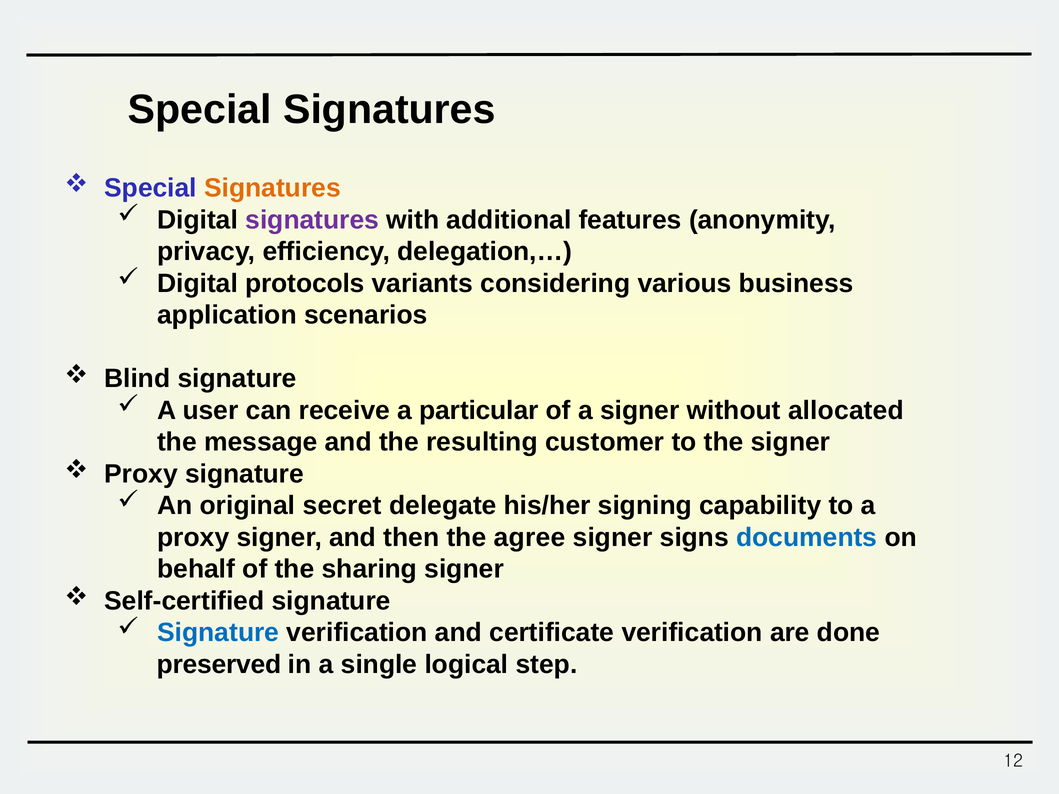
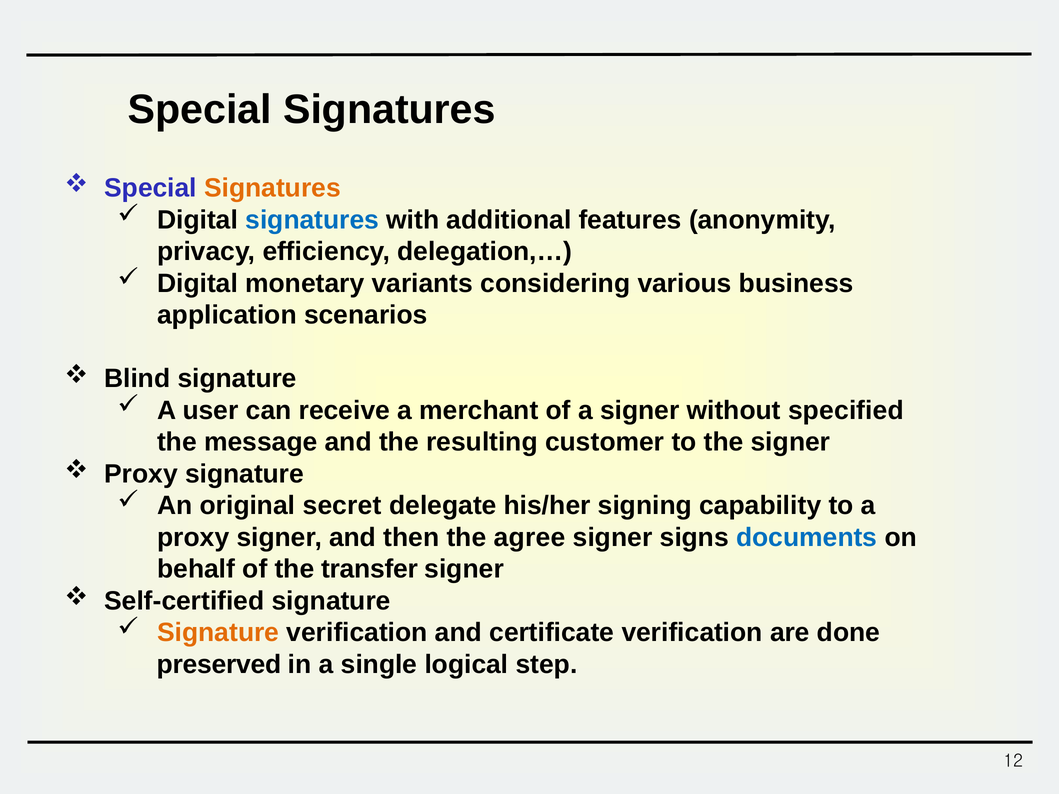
signatures colour: purple -> blue (312, 220)
protocols: protocols -> monetary (305, 283)
particular: particular -> merchant (479, 411)
allocated: allocated -> specified (846, 411)
sharing: sharing -> transfer (370, 569)
Signature colour: blue -> orange (218, 633)
